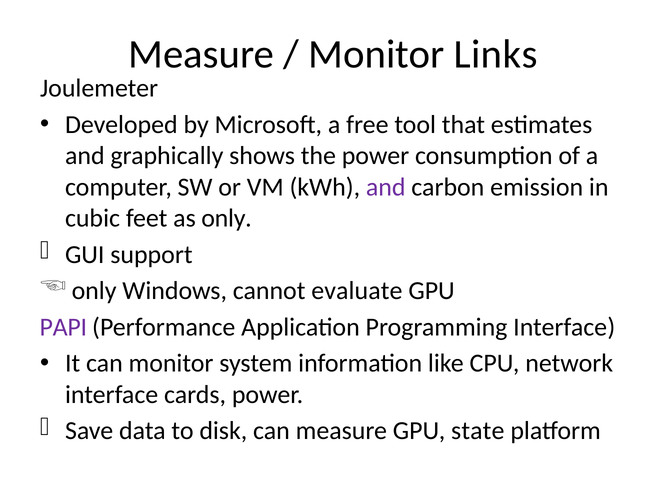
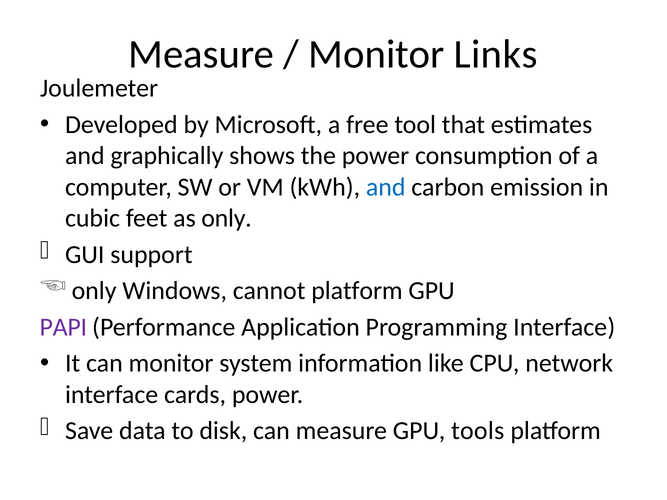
and colour: purple -> blue (386, 187)
cannot evaluate: evaluate -> platform (357, 291)
state: state -> tools (478, 431)
